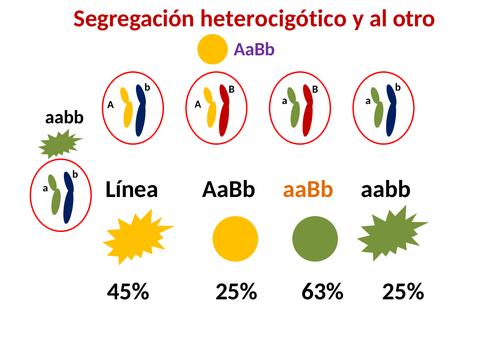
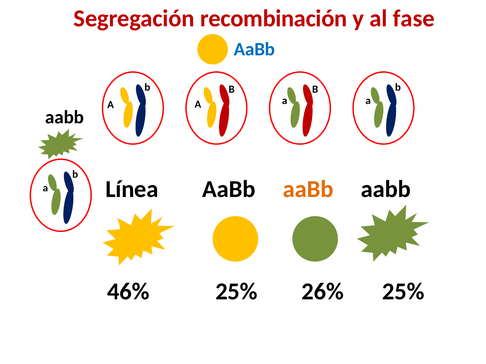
heterocigótico: heterocigótico -> recombinación (274, 19)
otro: otro -> fase (414, 19)
AaBb colour: purple -> blue (254, 49)
45%: 45% -> 46% (128, 292)
63%: 63% -> 26% (323, 292)
